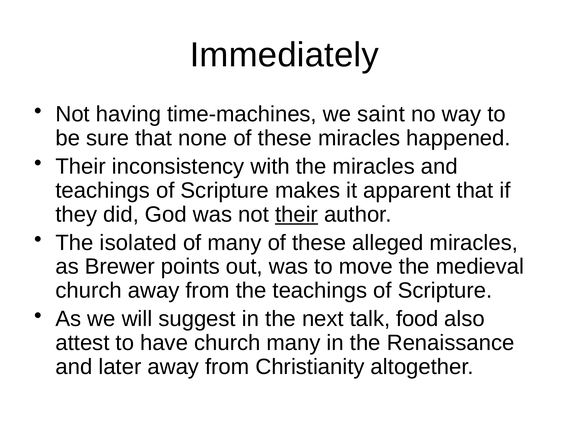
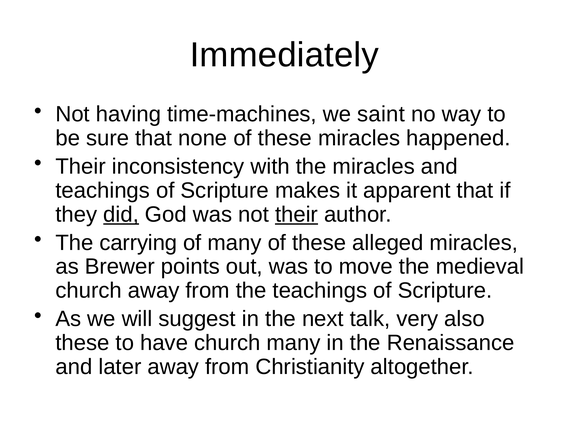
did underline: none -> present (121, 214)
isolated: isolated -> carrying (138, 243)
food: food -> very (417, 319)
attest: attest -> these (83, 343)
